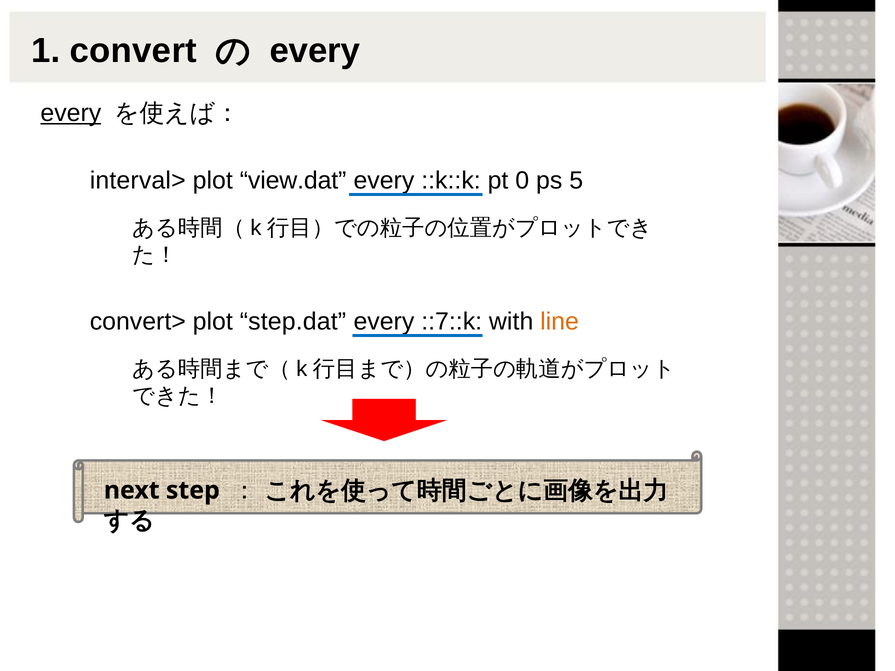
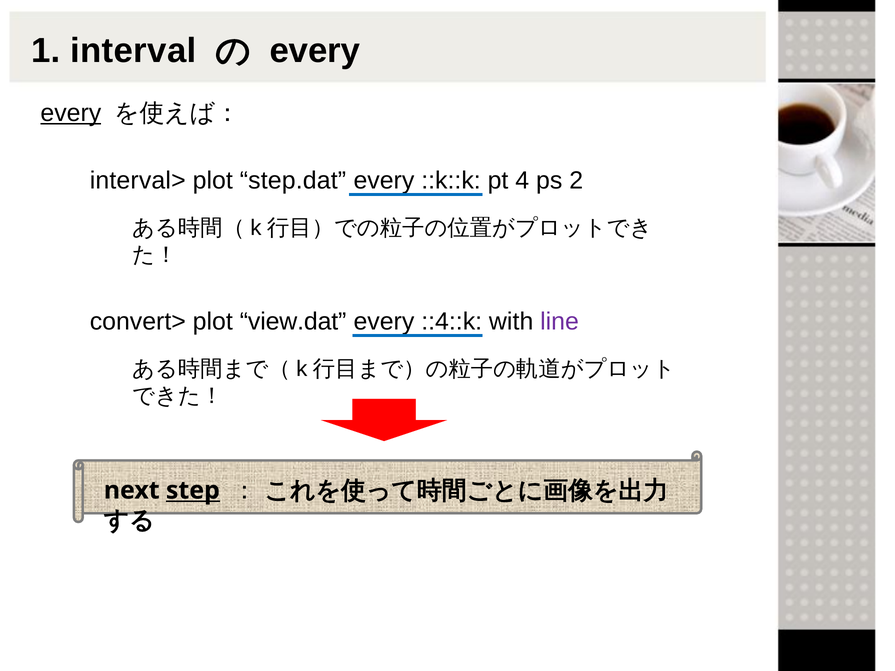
convert: convert -> interval (133, 51)
view.dat: view.dat -> step.dat (293, 180)
0: 0 -> 4 (522, 180)
5: 5 -> 2 (576, 180)
step.dat: step.dat -> view.dat (293, 321)
::7::k: ::7::k -> ::4::k (452, 321)
line colour: orange -> purple (560, 321)
step underline: none -> present (193, 491)
